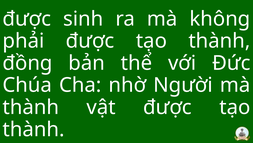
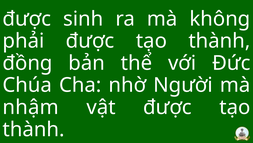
thành: thành -> nhậm (31, 107)
